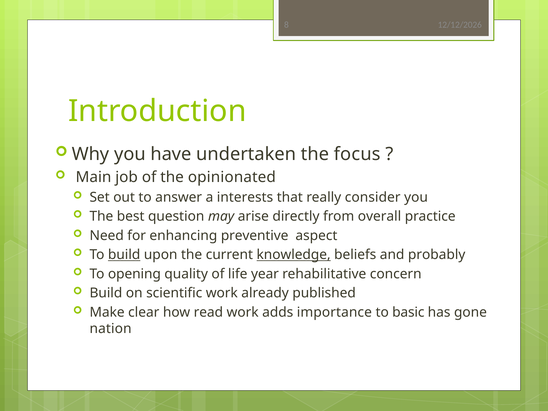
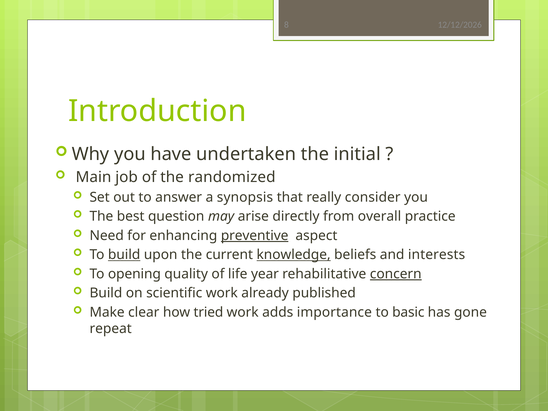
focus: focus -> initial (357, 154)
opinionated: opinionated -> randomized (232, 177)
interests: interests -> synopsis (245, 197)
preventive underline: none -> present (255, 236)
probably: probably -> interests (437, 255)
concern underline: none -> present (396, 274)
read: read -> tried (208, 312)
nation: nation -> repeat (111, 329)
